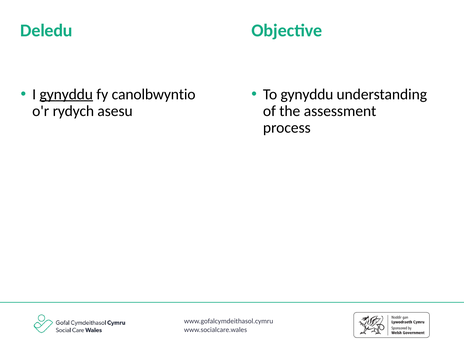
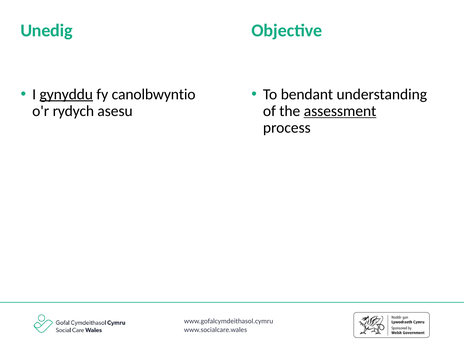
Deledu: Deledu -> Unedig (46, 30)
To gynyddu: gynyddu -> bendant (307, 94)
assessment underline: none -> present (340, 111)
